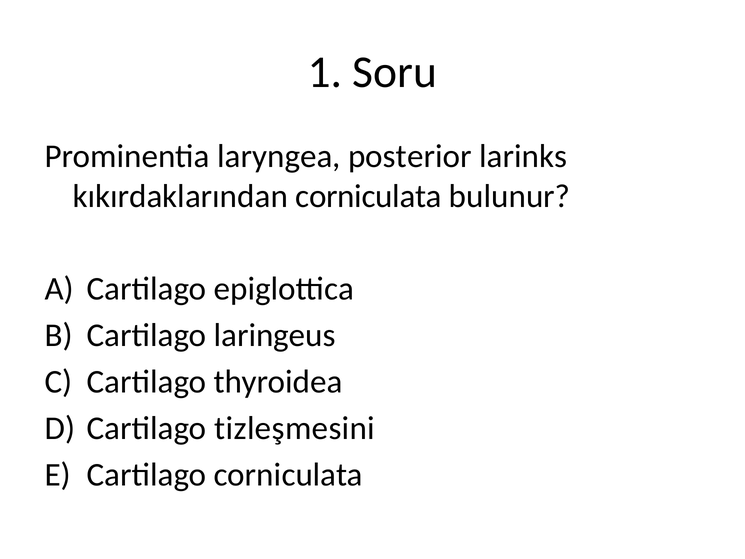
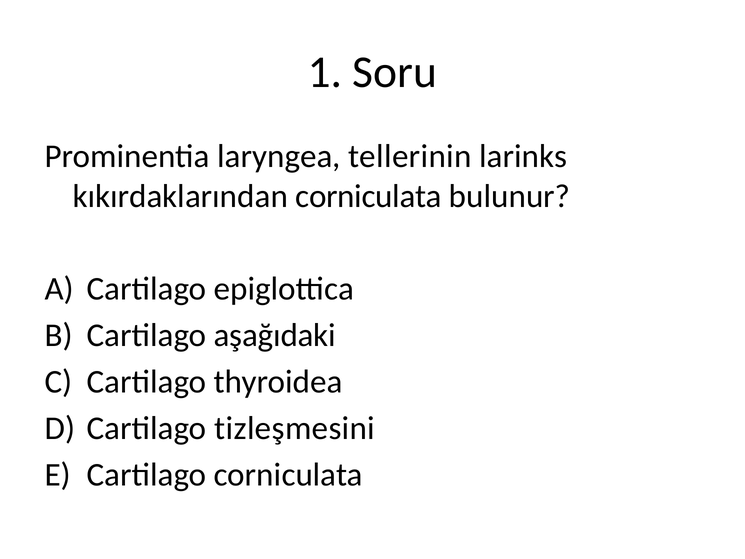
posterior: posterior -> tellerinin (410, 156)
laringeus: laringeus -> aşağıdaki (275, 335)
